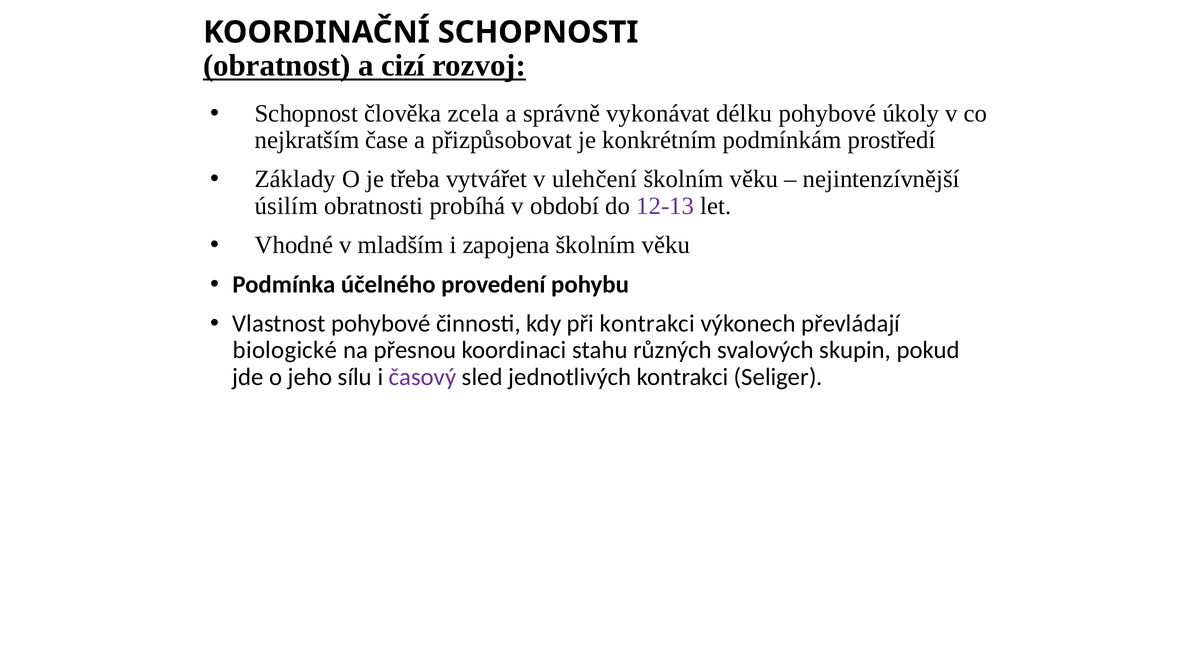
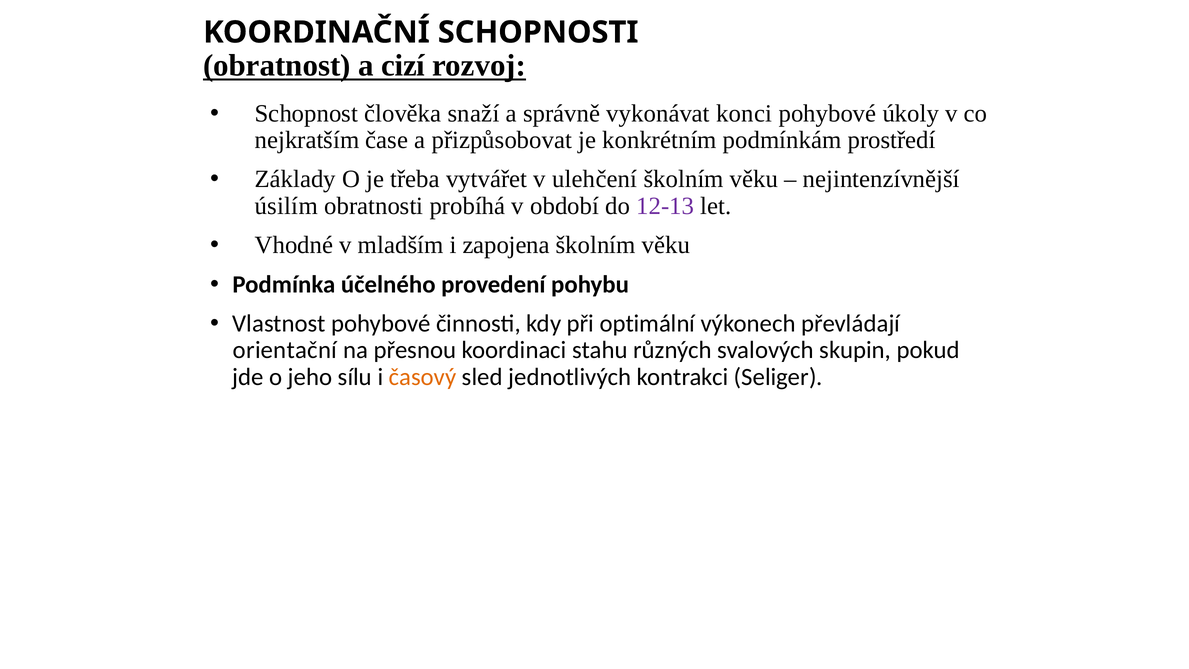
zcela: zcela -> snaží (474, 113)
délku: délku -> konci (744, 113)
při kontrakci: kontrakci -> optimální (647, 323)
biologické: biologické -> orientační (285, 350)
časový colour: purple -> orange (423, 377)
